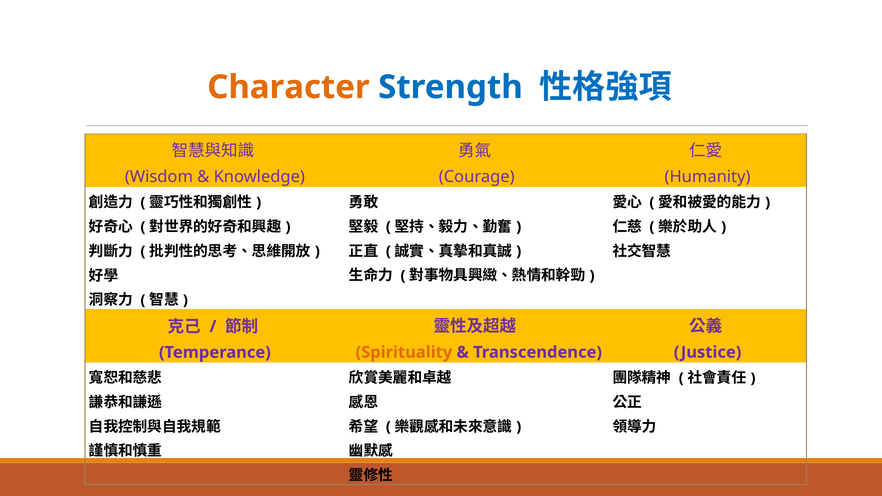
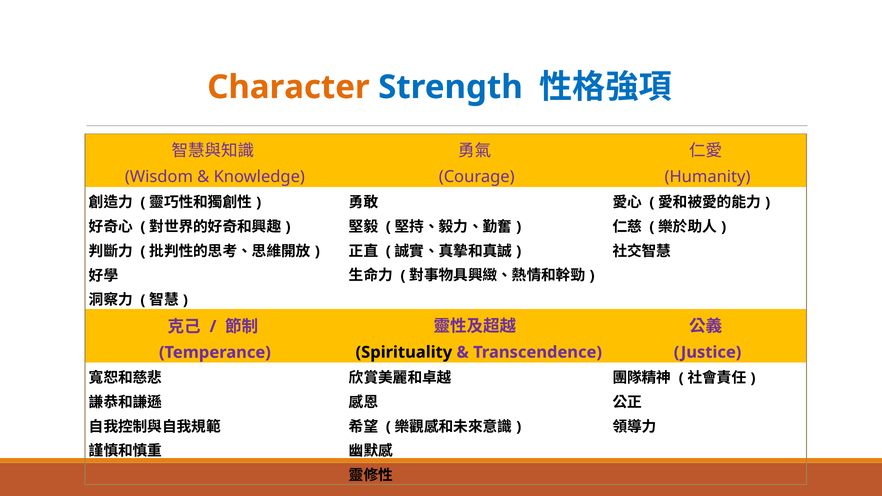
Spirituality colour: orange -> black (404, 352)
